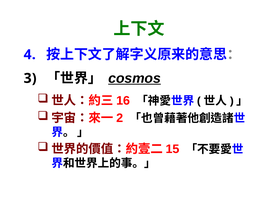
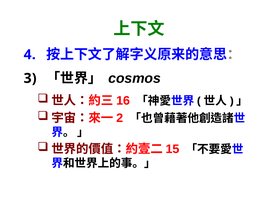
cosmos underline: present -> none (135, 78)
